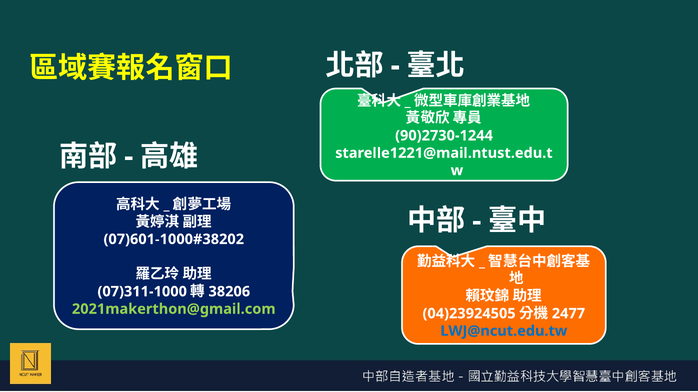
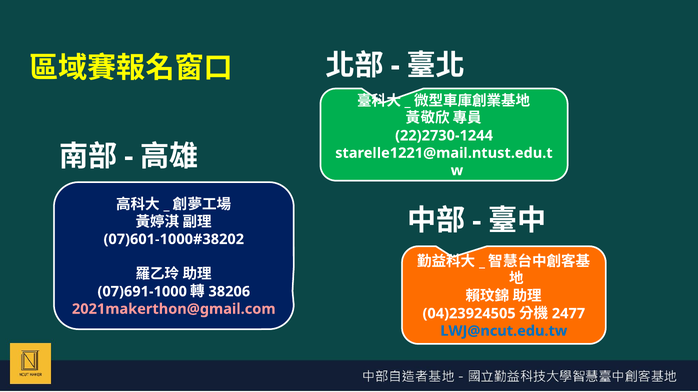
90)2730-1244: 90)2730-1244 -> 22)2730-1244 (444, 136)
07)311-1000: 07)311-1000 -> 07)691-1000 (142, 292)
2021makerthon@gmail.com colour: light green -> pink (174, 309)
